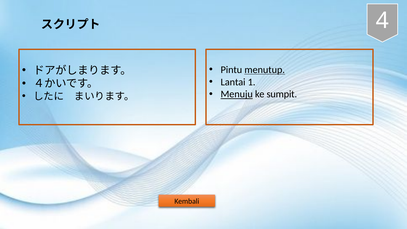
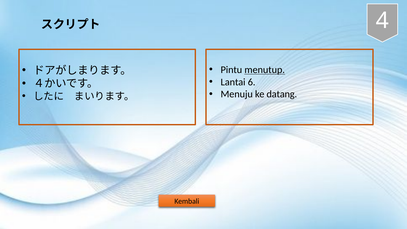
1: 1 -> 6 (252, 82)
Menuju underline: present -> none (237, 94)
sumpit: sumpit -> datang (282, 94)
